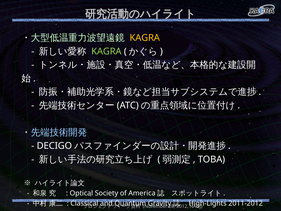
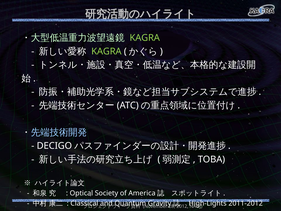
KAGRA colour: yellow -> light green (145, 38)
